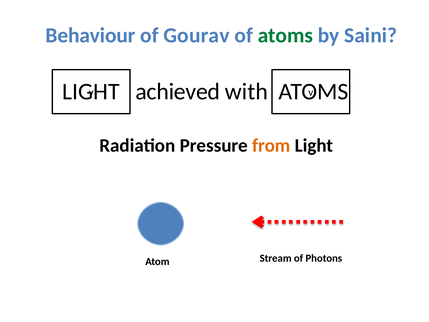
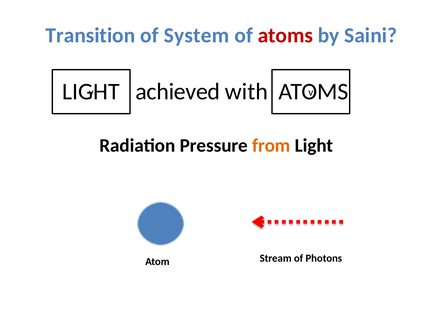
Behaviour: Behaviour -> Transition (90, 35)
Gourav: Gourav -> System (196, 35)
atoms colour: green -> red (285, 35)
